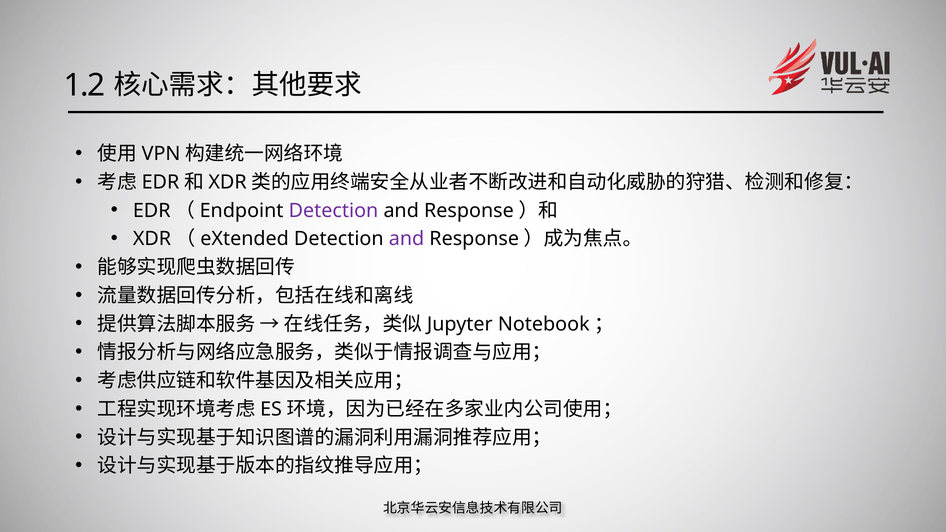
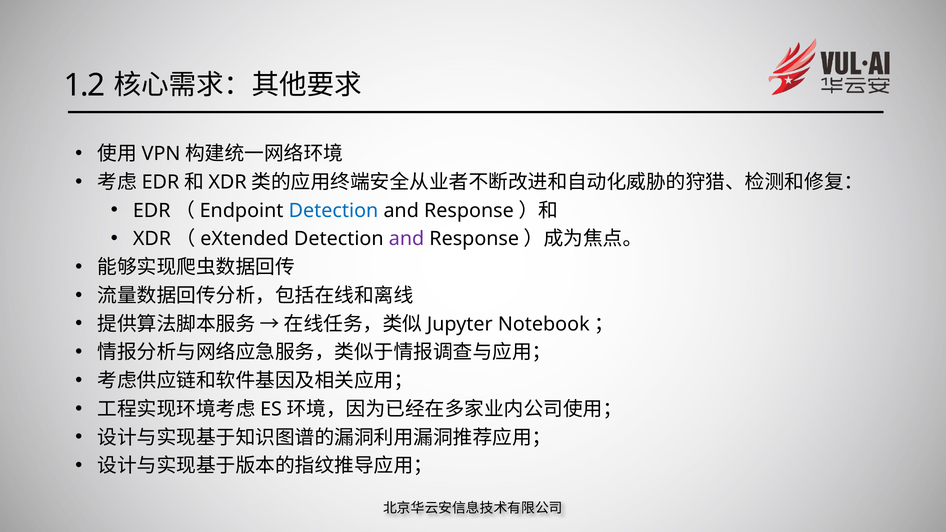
Detection colour: purple -> blue (333, 211)
